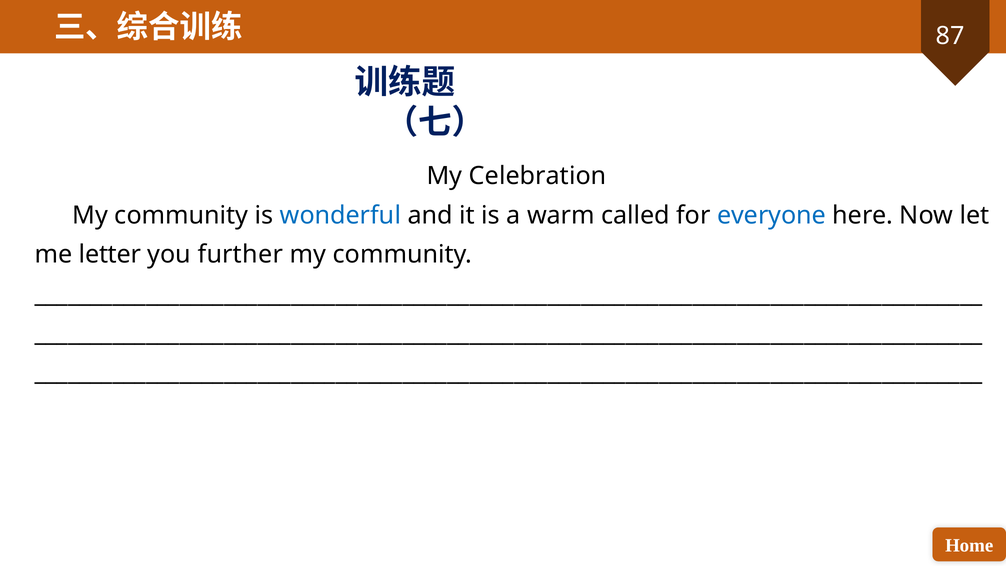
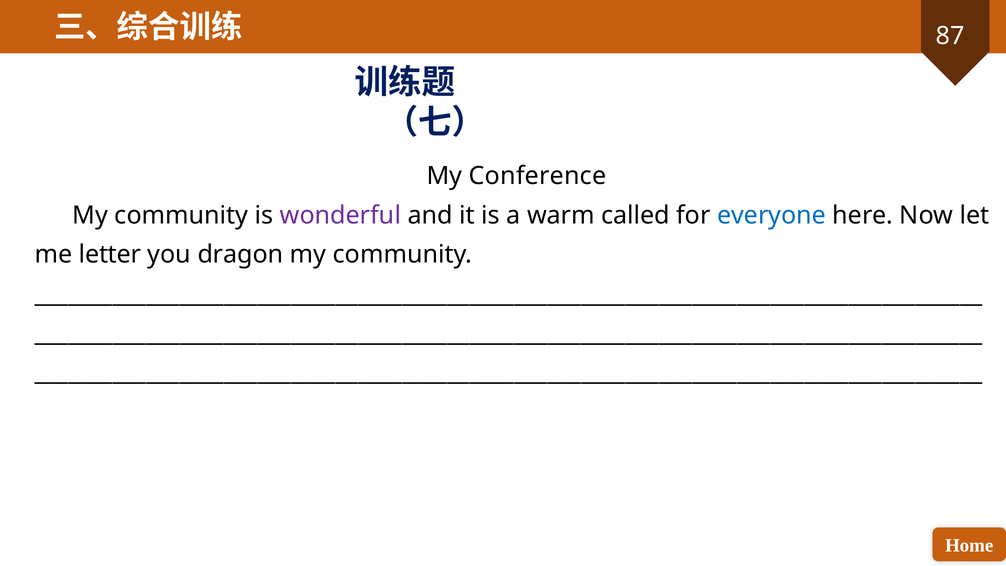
Celebration: Celebration -> Conference (538, 176)
wonderful colour: blue -> purple (340, 215)
further: further -> dragon (240, 254)
